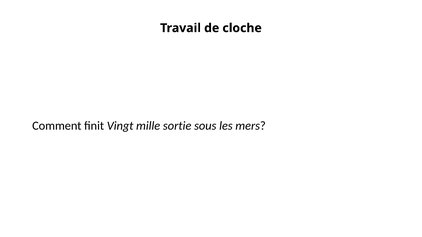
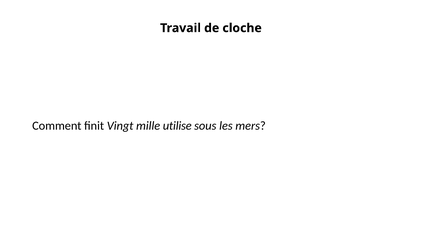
sortie: sortie -> utilise (177, 126)
